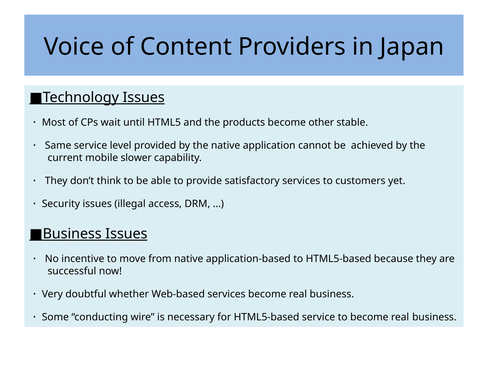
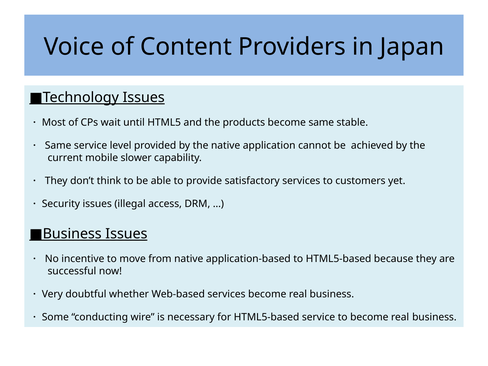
become other: other -> same (321, 123)
